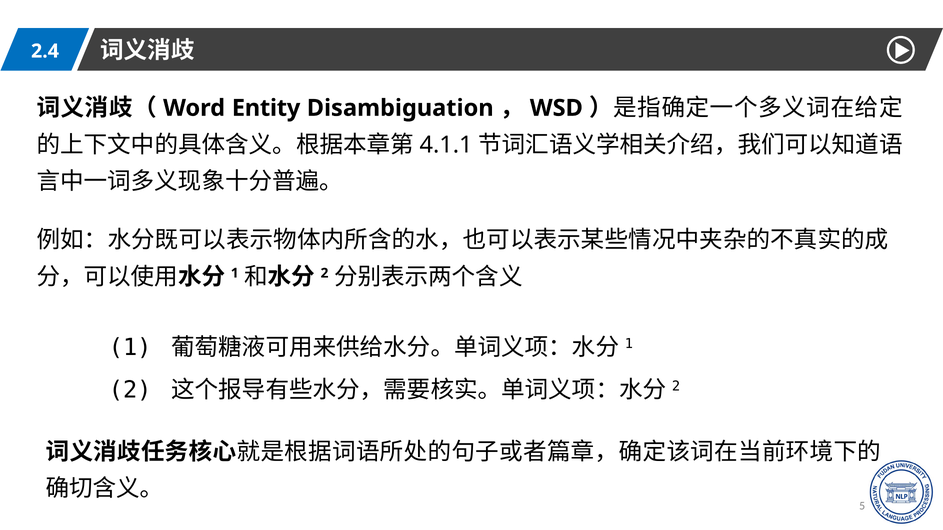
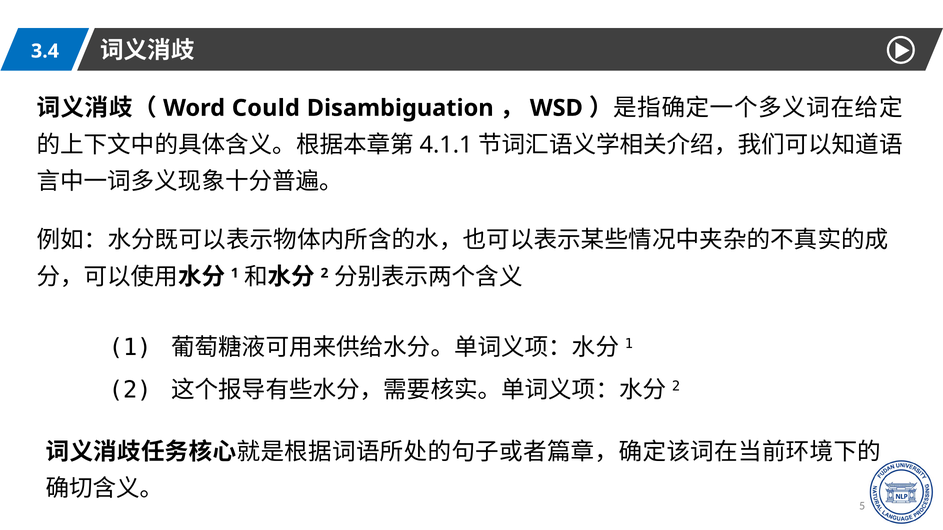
2.4: 2.4 -> 3.4 (45, 51)
Entity: Entity -> Could (266, 108)
